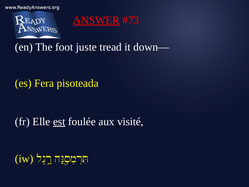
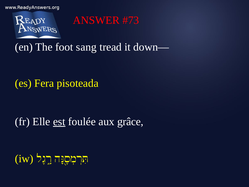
ANSWER underline: present -> none (96, 20)
juste: juste -> sang (86, 47)
visité: visité -> grâce (130, 121)
